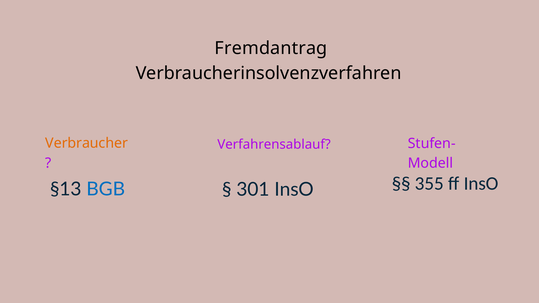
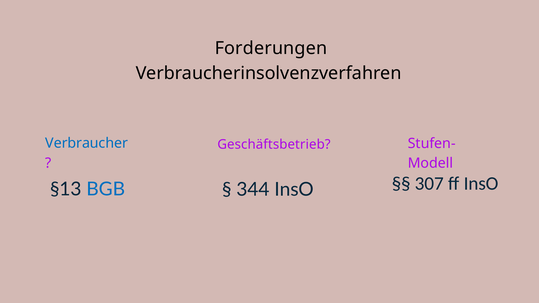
Fremdantrag: Fremdantrag -> Forderungen (271, 48)
Verbraucher colour: orange -> blue (87, 143)
Verfahrensablauf: Verfahrensablauf -> Geschäftsbetrieb (274, 145)
301: 301 -> 344 (253, 189)
355: 355 -> 307 (429, 184)
